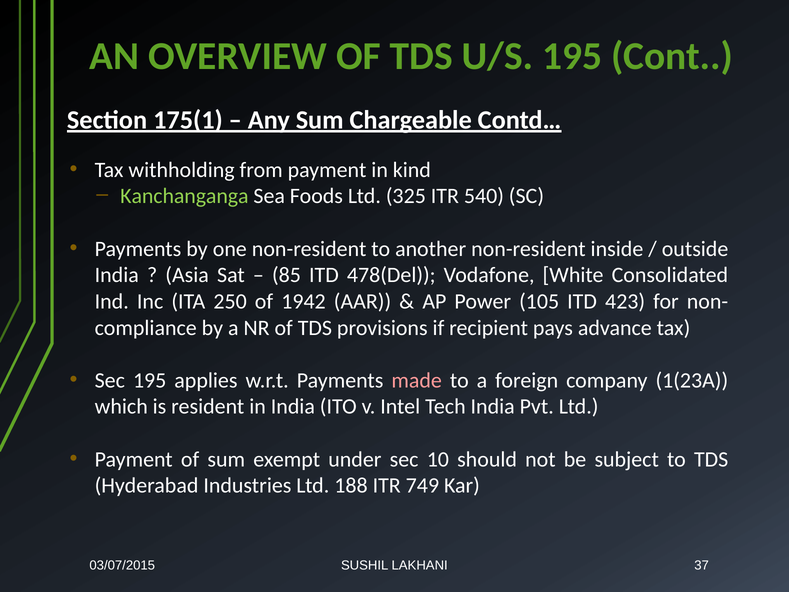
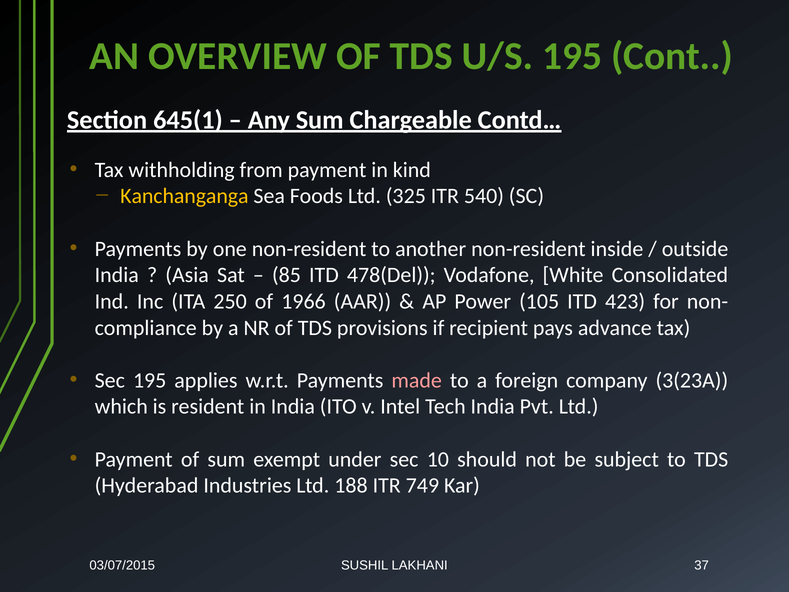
175(1: 175(1 -> 645(1 (188, 120)
Kanchanganga colour: light green -> yellow (184, 196)
1942: 1942 -> 1966 (303, 301)
1(23A: 1(23A -> 3(23A (692, 380)
